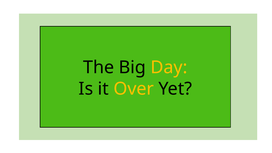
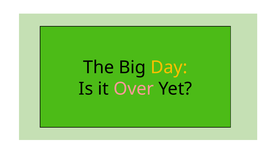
Over colour: yellow -> pink (134, 89)
